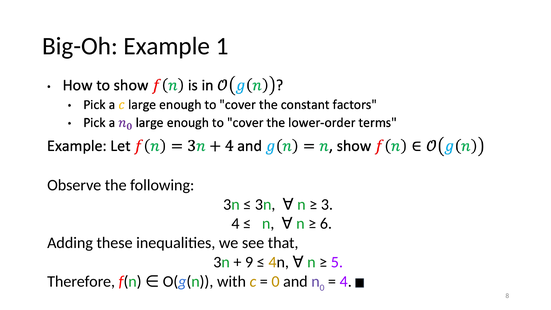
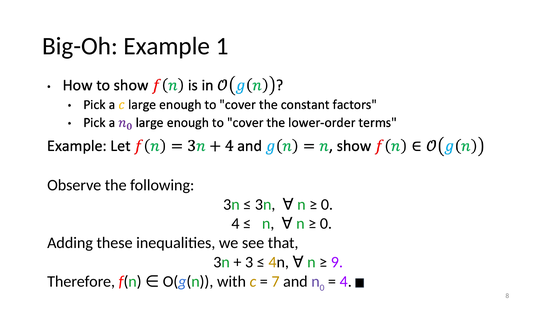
3: 3 -> 0 (327, 204)
6: 6 -> 0 (326, 224)
9: 9 -> 3 (249, 262)
5: 5 -> 9 (337, 262)
0: 0 -> 7 (275, 282)
